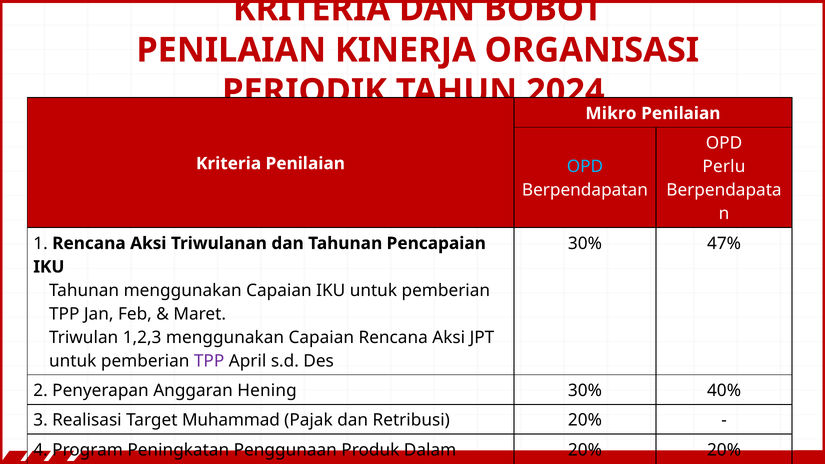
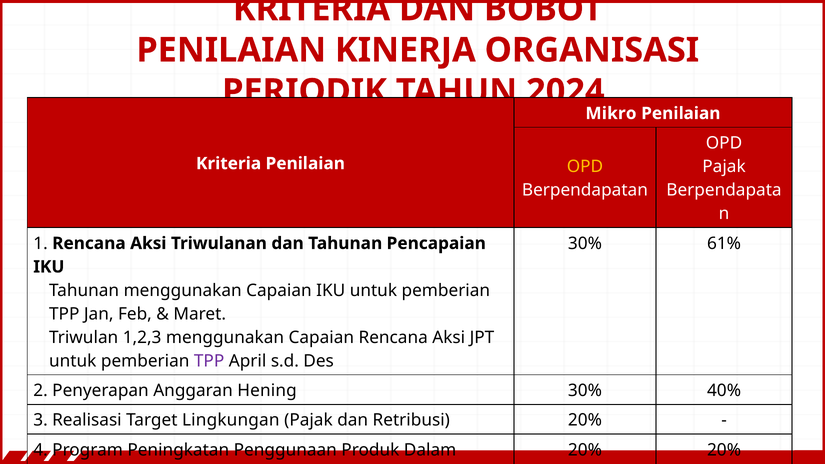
OPD colour: light blue -> yellow (585, 167)
Perlu: Perlu -> Pajak (724, 167)
47%: 47% -> 61% (724, 243)
Muhammad: Muhammad -> Lingkungan (231, 420)
